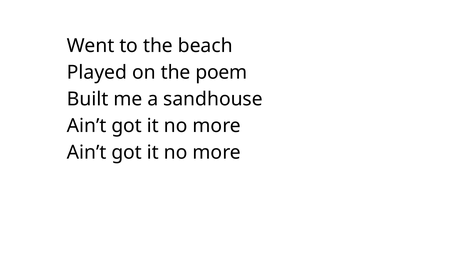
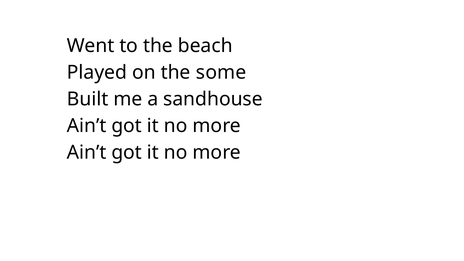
poem: poem -> some (221, 72)
